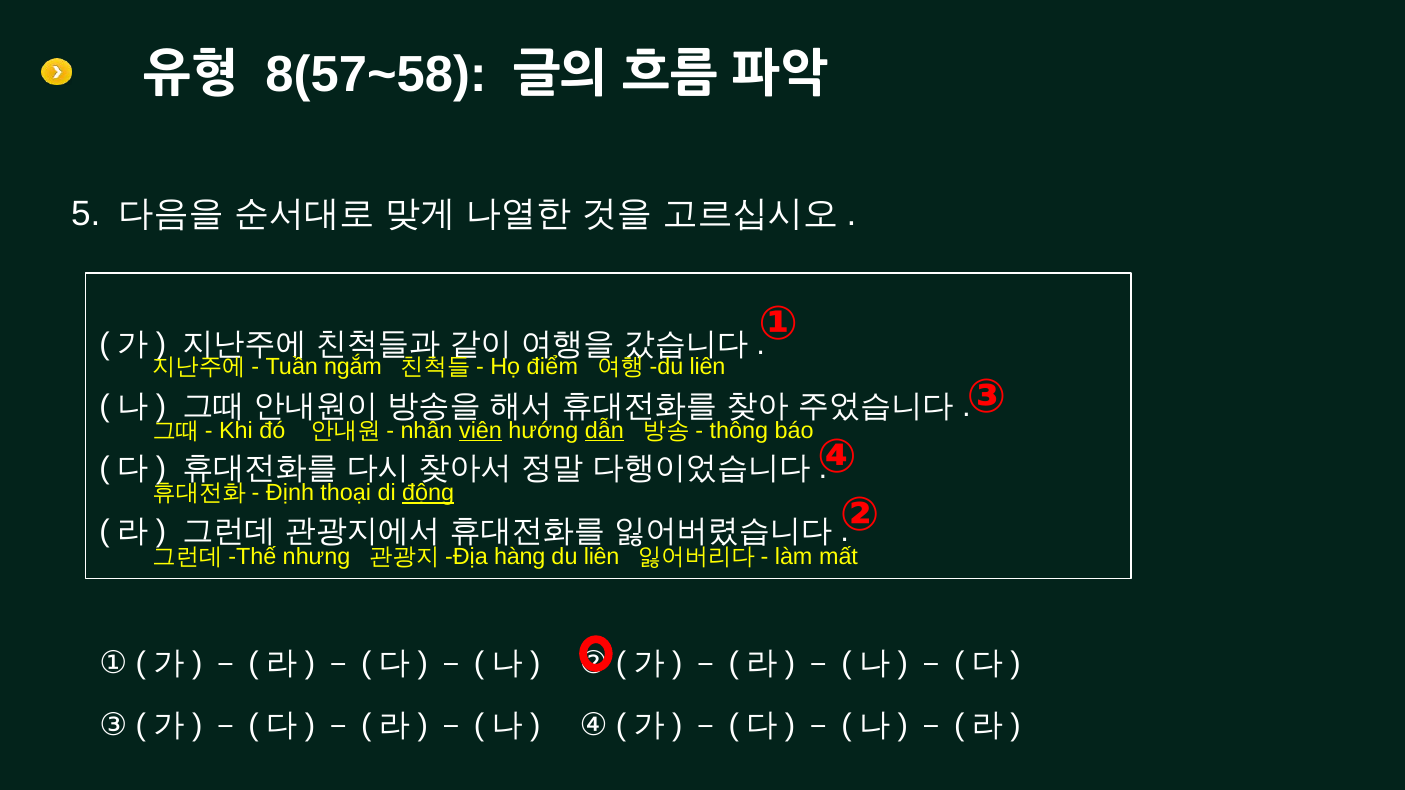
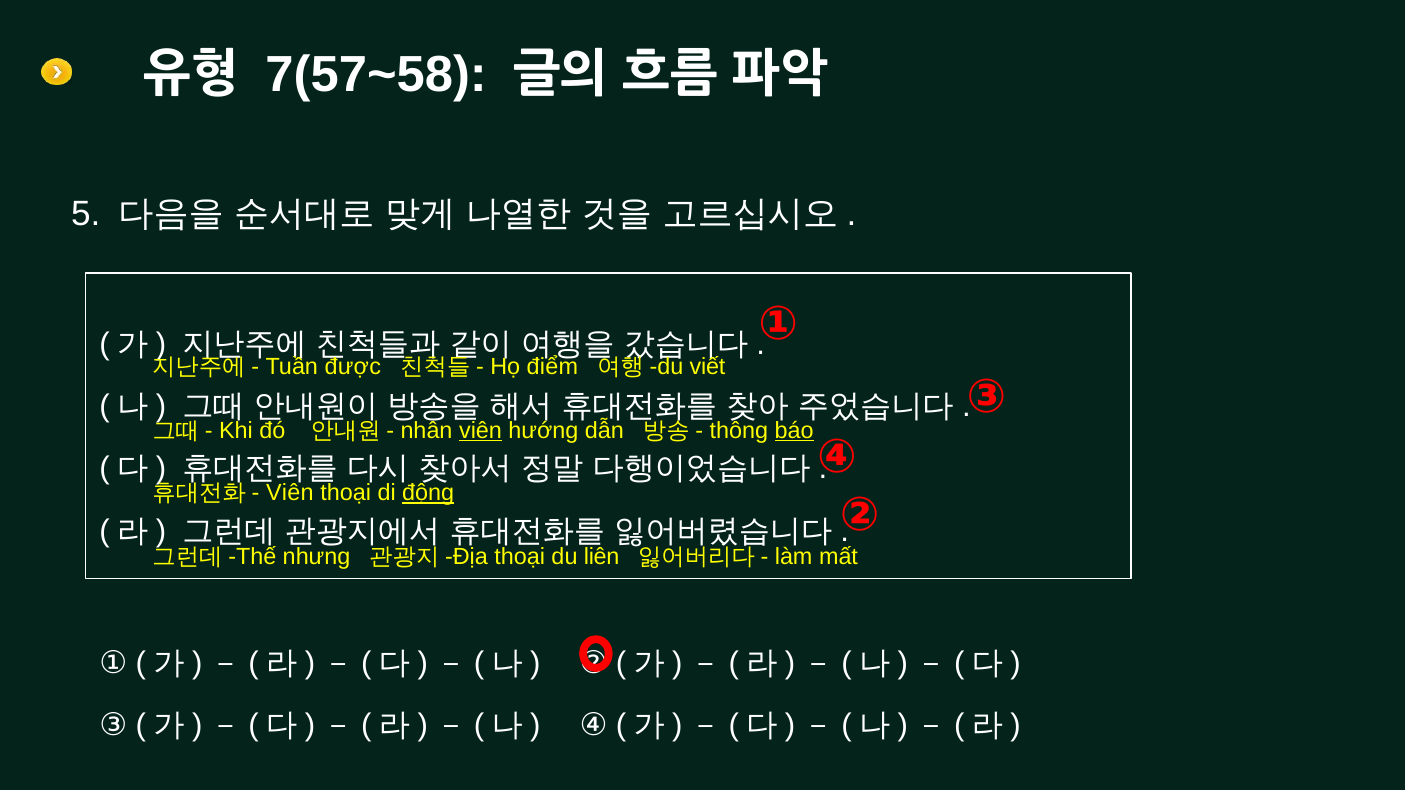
8(57~58: 8(57~58 -> 7(57~58 (376, 75)
ngắm: ngắm -> được (353, 367)
liên: liên -> viết (708, 367)
dẫn underline: present -> none (604, 431)
báo underline: none -> present (794, 431)
Định: Định -> Viên (290, 493)
hàng: hàng -> thoại (520, 557)
